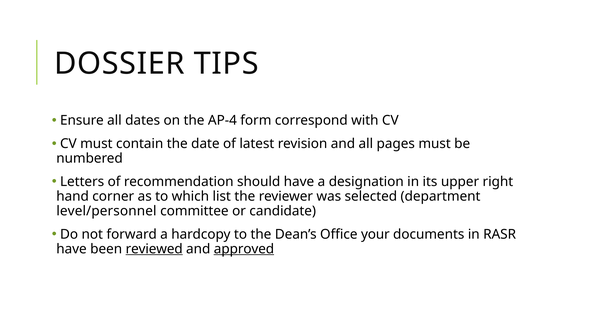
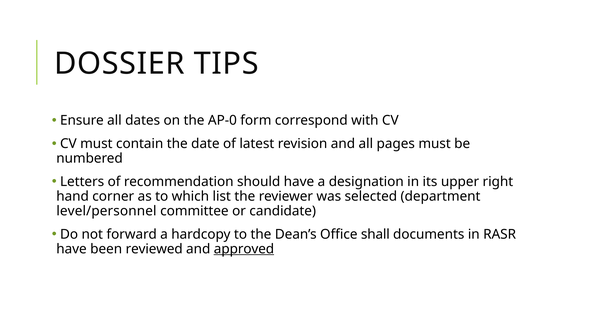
AP-4: AP-4 -> AP-0 (222, 120)
your: your -> shall (375, 234)
reviewed underline: present -> none (154, 248)
